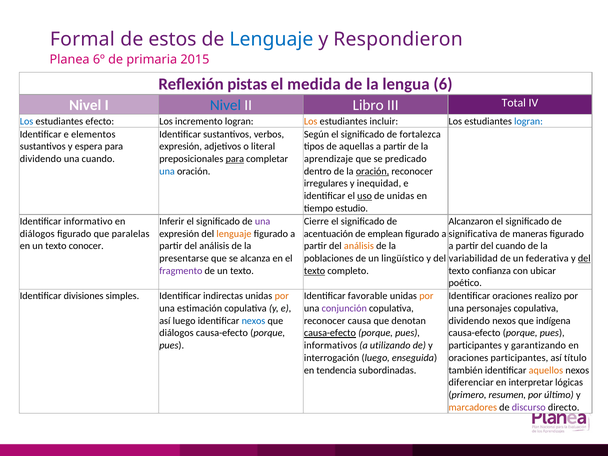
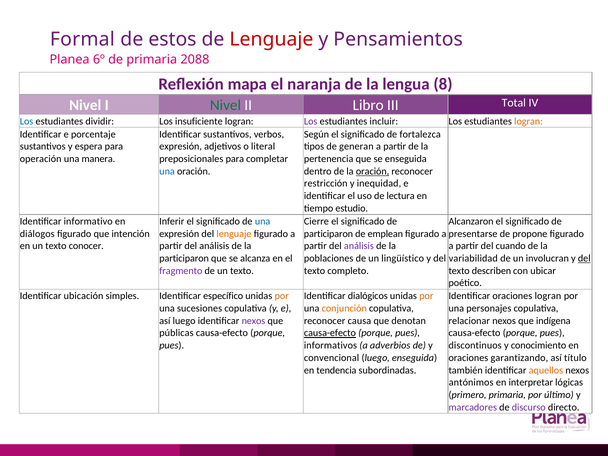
Lenguaje colour: blue -> red (271, 39)
Respondieron: Respondieron -> Pensamientos (398, 39)
2015: 2015 -> 2088 (195, 60)
pistas: pistas -> mapa (247, 84)
medida: medida -> naranja (314, 84)
6: 6 -> 8 (443, 84)
Nivel colour: blue -> green (225, 105)
efecto: efecto -> dividir (100, 121)
incremento: incremento -> insuficiente (199, 121)
Los colour: orange -> purple (311, 121)
logran colour: blue -> orange (529, 121)
elementos: elementos -> porcentaje (93, 134)
aquellas: aquellas -> generan (356, 147)
dividendo: dividendo -> operación (41, 159)
una cuando: cuando -> manera (98, 159)
para underline: present -> none (235, 159)
aprendizaje: aprendizaje -> pertenencia (329, 159)
se predicado: predicado -> enseguida (406, 159)
irregulares: irregulares -> restricción (326, 184)
uso underline: present -> none (365, 196)
de unidas: unidas -> lectura (401, 196)
una colour: purple -> blue (263, 221)
paralelas: paralelas -> intención (131, 234)
acentuación: acentuación -> participaron (328, 234)
significativa: significativa -> presentarse (473, 234)
maneras: maneras -> propone (530, 234)
análisis colour: orange -> purple (359, 246)
presentarse: presentarse -> participaron (184, 258)
federativa: federativa -> involucran (547, 258)
texto underline: present -> none (315, 271)
confianza: confianza -> describen (491, 271)
divisiones: divisiones -> ubicación (84, 296)
indirectas: indirectas -> específico (223, 296)
favorable: favorable -> dialógicos (368, 296)
oraciones realizo: realizo -> logran (548, 296)
estimación: estimación -> sucesiones (200, 308)
conjunción colour: purple -> orange (344, 308)
nexos colour: blue -> purple (253, 321)
dividendo: dividendo -> relacionar (469, 321)
diálogos: diálogos -> públicas (176, 333)
utilizando: utilizando -> adverbios (390, 345)
participantes: participantes -> discontinuos (475, 345)
garantizando: garantizando -> conocimiento (539, 345)
interrogación: interrogación -> convencional (332, 358)
oraciones participantes: participantes -> garantizando (519, 358)
diferenciar: diferenciar -> antónimos (471, 383)
primero resumen: resumen -> primaria (507, 395)
marcadores colour: orange -> purple (473, 407)
